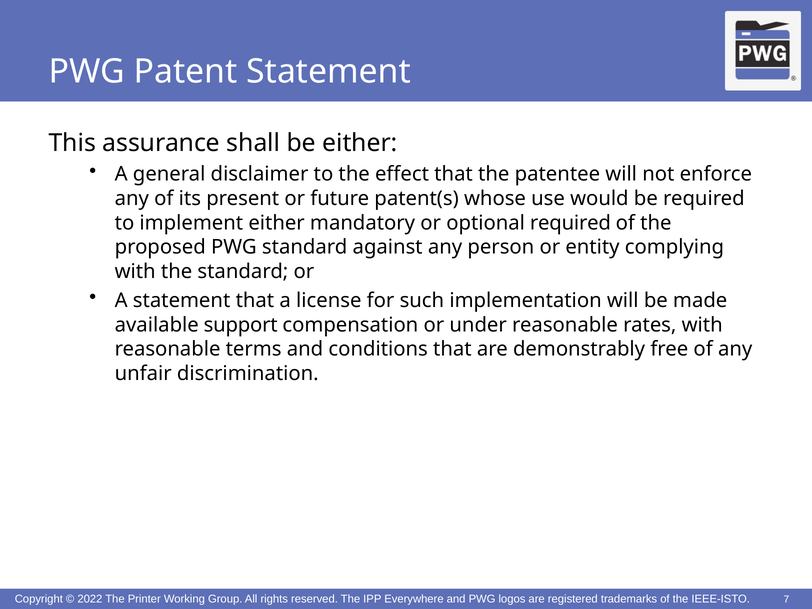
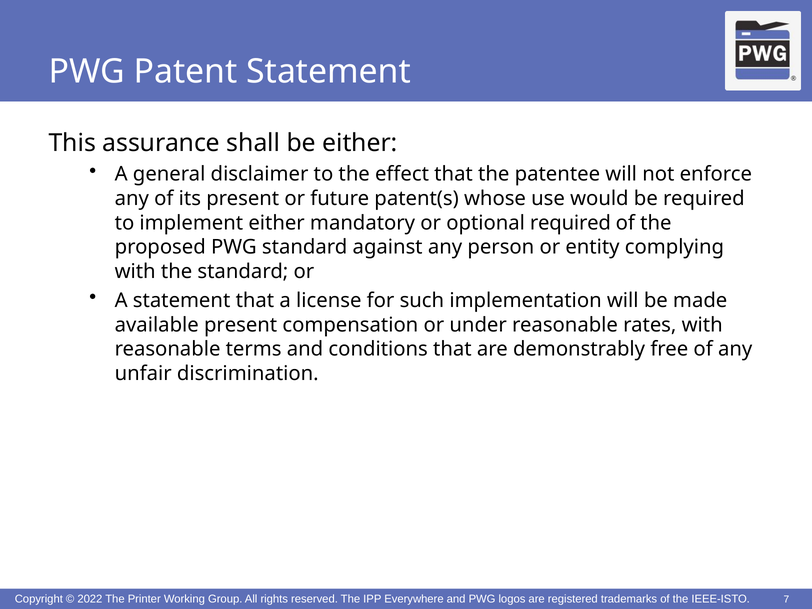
available support: support -> present (241, 325)
